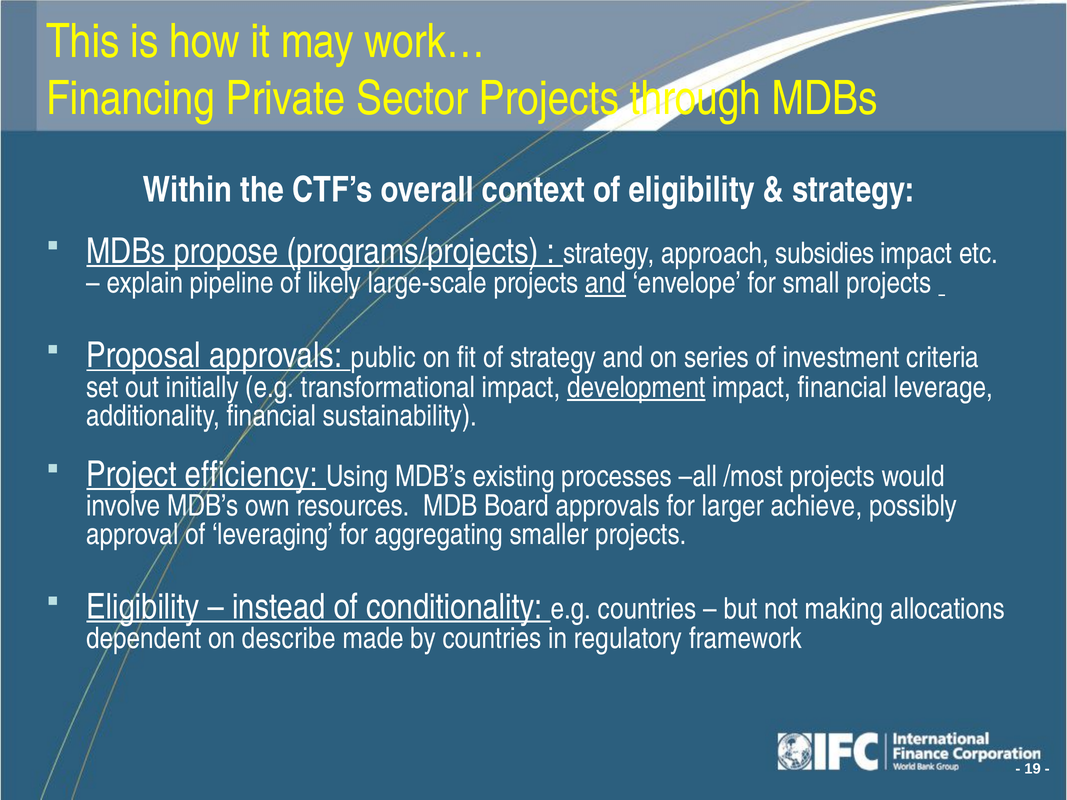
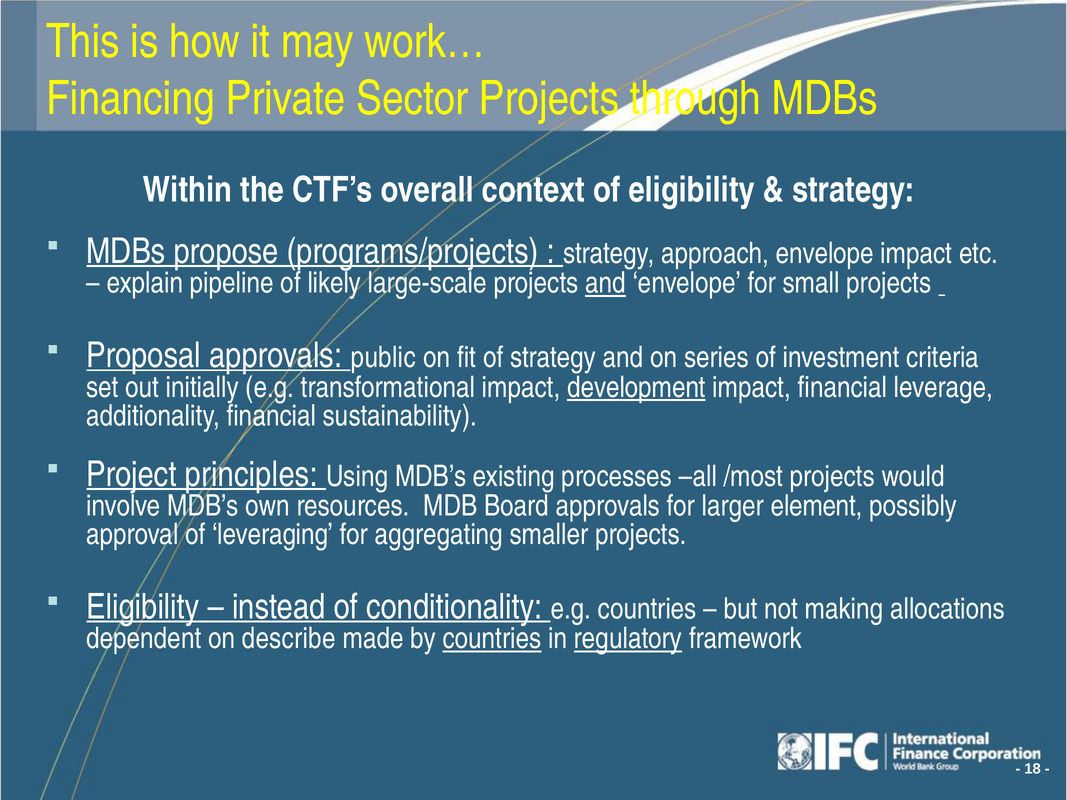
approach subsidies: subsidies -> envelope (825, 254)
efficiency: efficiency -> principles (251, 475)
achieve: achieve -> element (817, 506)
countries underline: none -> present (492, 639)
regulatory underline: none -> present (628, 639)
19: 19 -> 18 (1033, 769)
